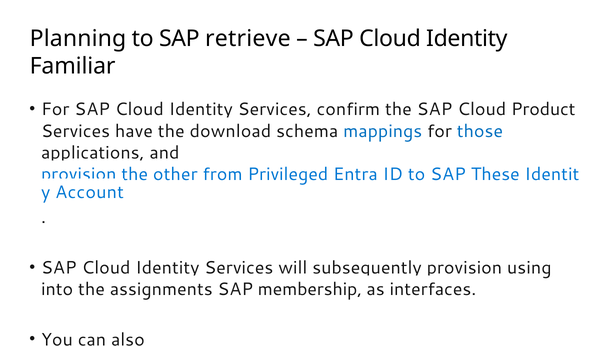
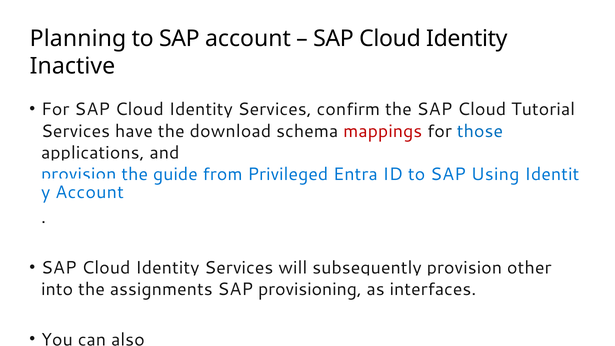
SAP retrieve: retrieve -> account (248, 39)
Familiar: Familiar -> Inactive (72, 66)
Product: Product -> Tutorial (543, 110)
mappings colour: blue -> red (383, 131)
other: other -> guide (175, 174)
These: These -> Using (495, 174)
using: using -> other (529, 268)
membership: membership -> provisioning (310, 289)
